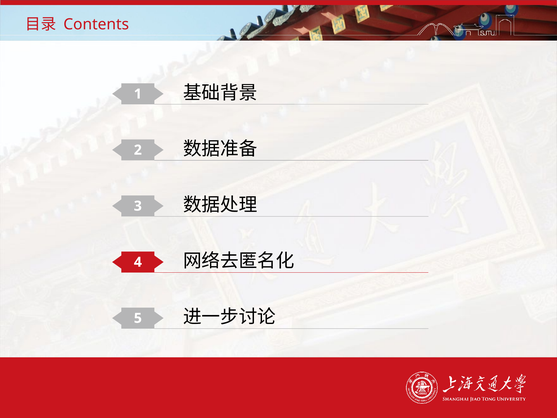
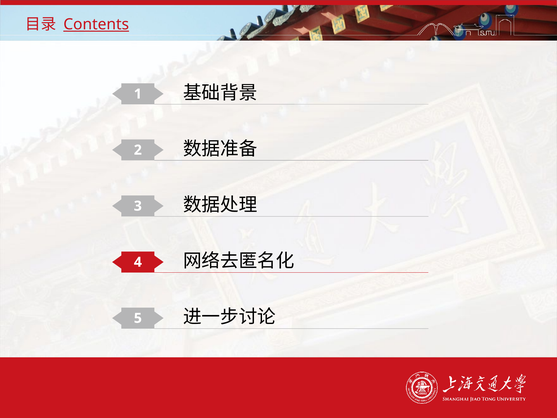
Contents underline: none -> present (96, 24)
